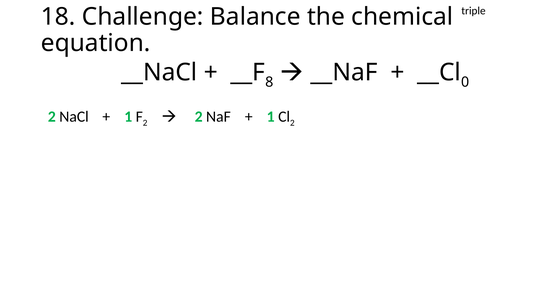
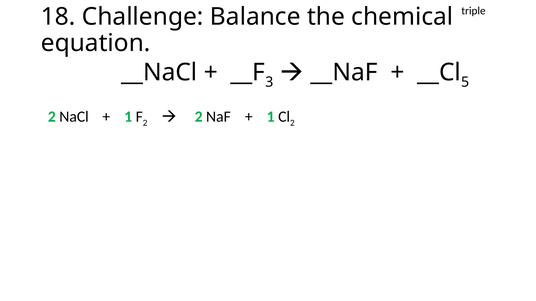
8: 8 -> 3 (269, 82)
0: 0 -> 5 (465, 82)
